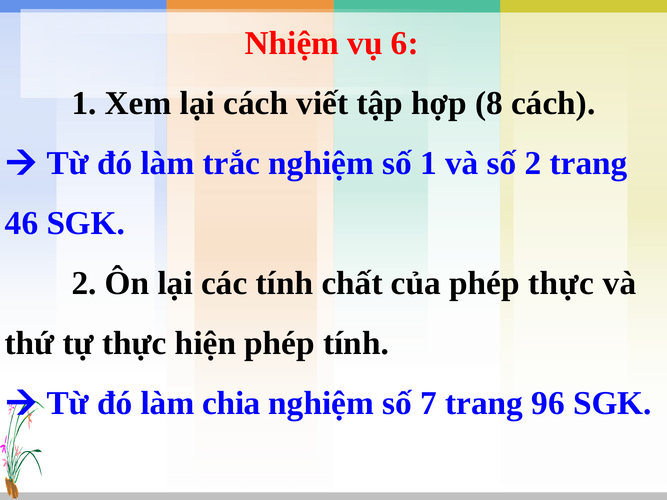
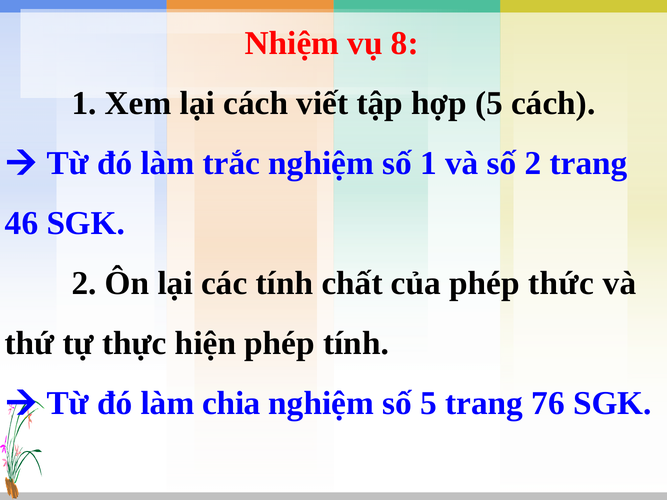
6: 6 -> 8 (405, 43)
hợp 8: 8 -> 5 (489, 103)
phép thực: thực -> thức (561, 283)
số 7: 7 -> 5 (429, 403)
96: 96 -> 76 (548, 403)
